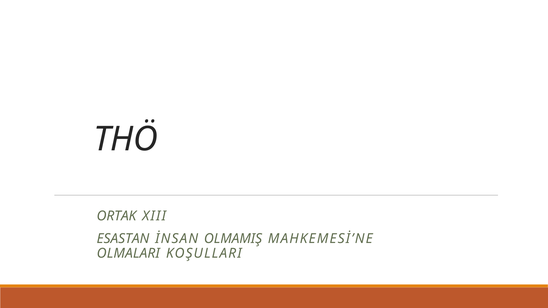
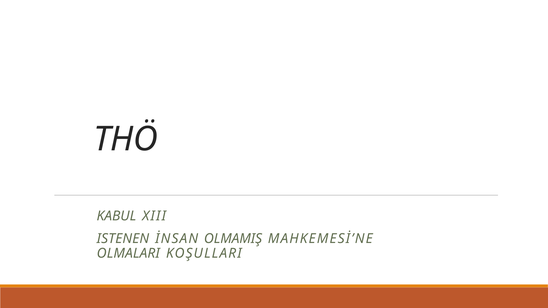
ORTAK: ORTAK -> KABUL (116, 216)
ESASTAN: ESASTAN -> ISTENEN (123, 239)
